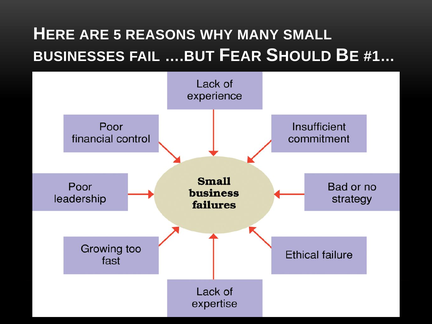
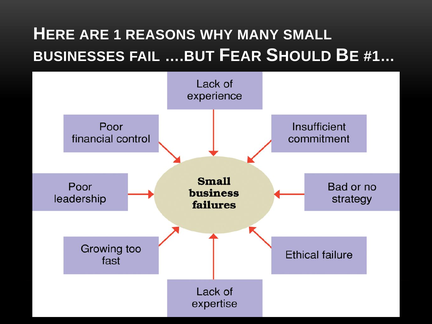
5: 5 -> 1 (117, 35)
